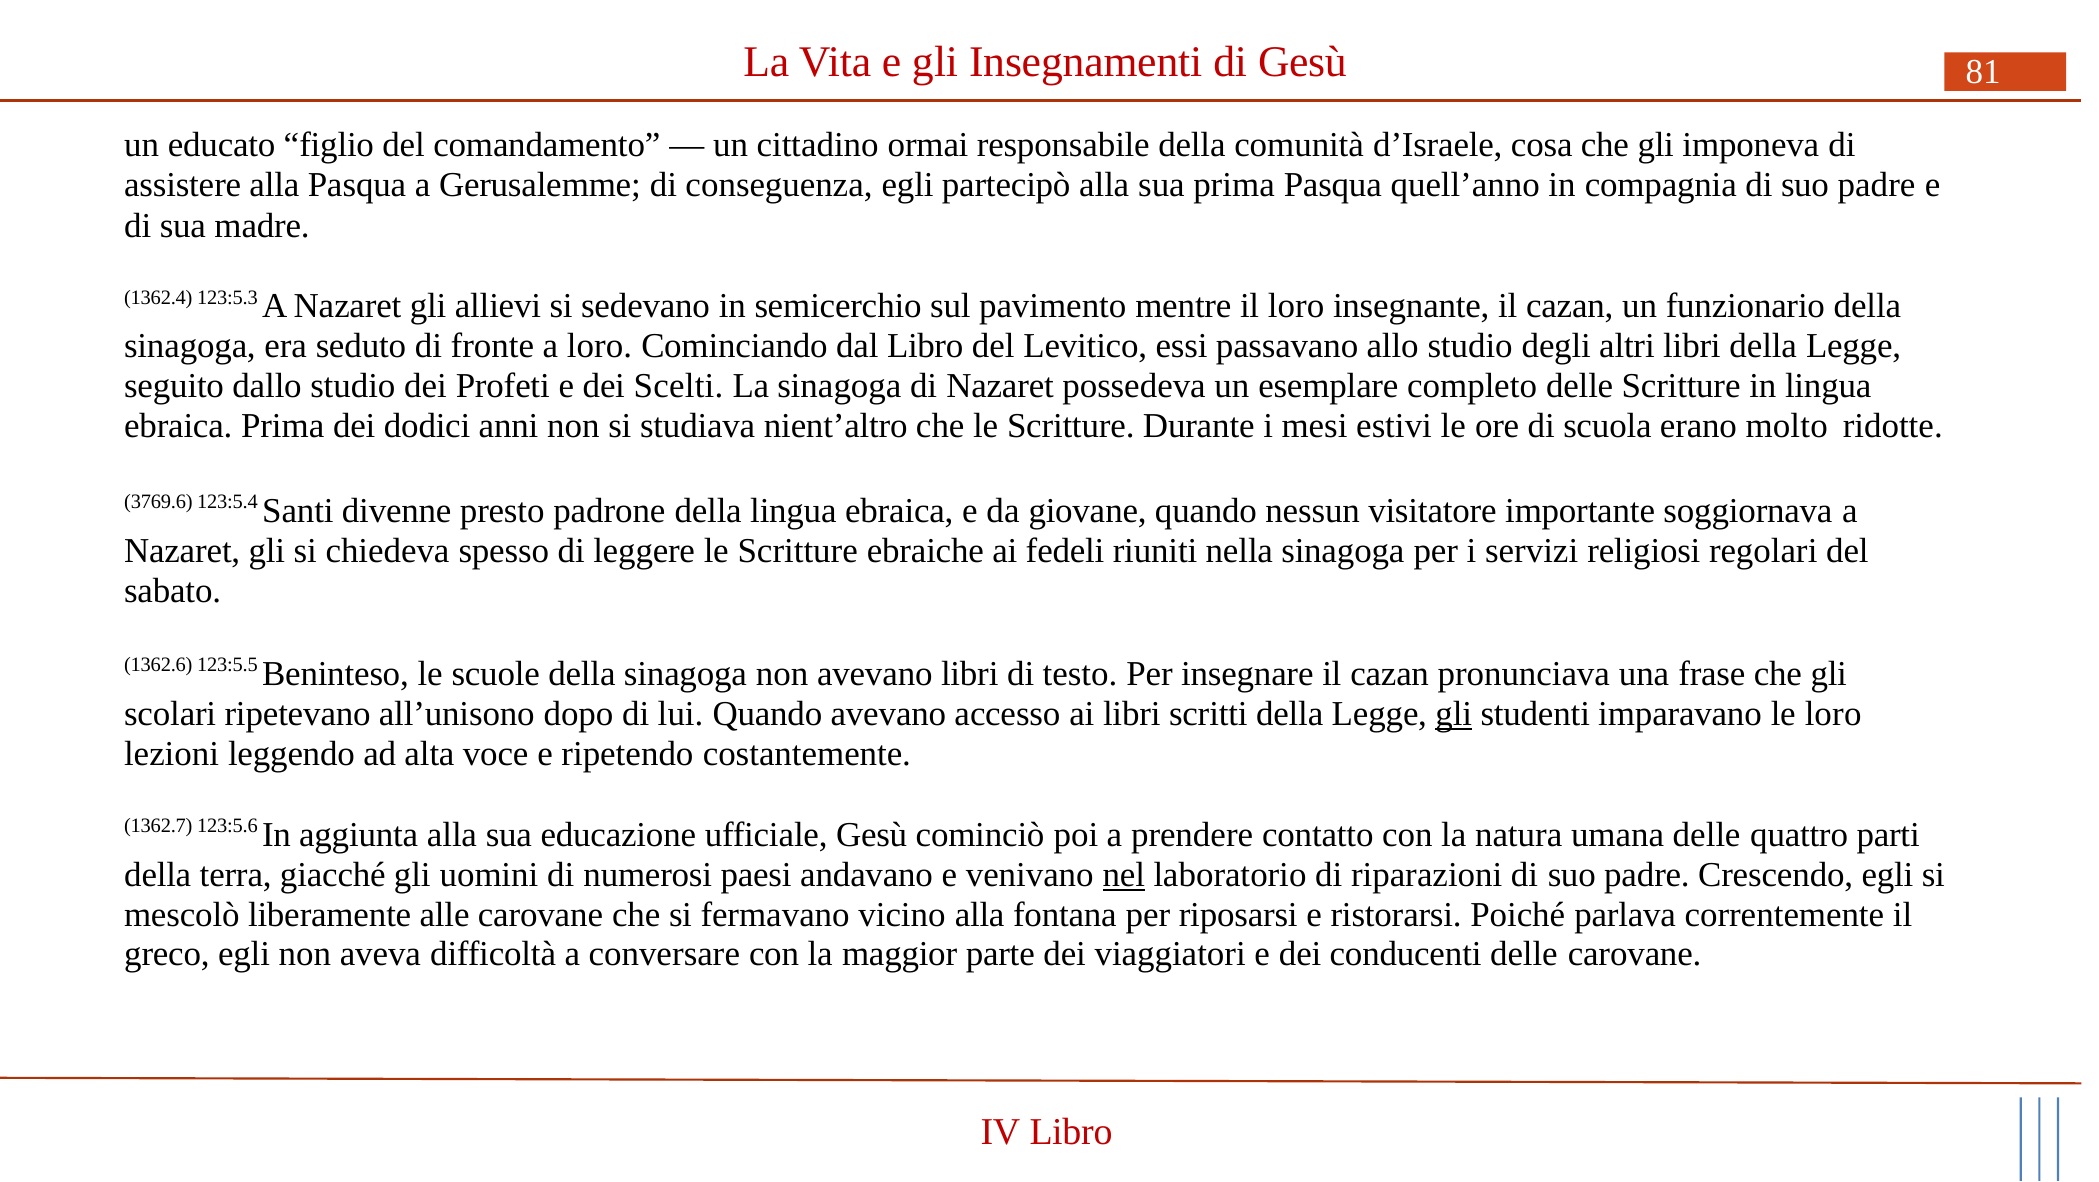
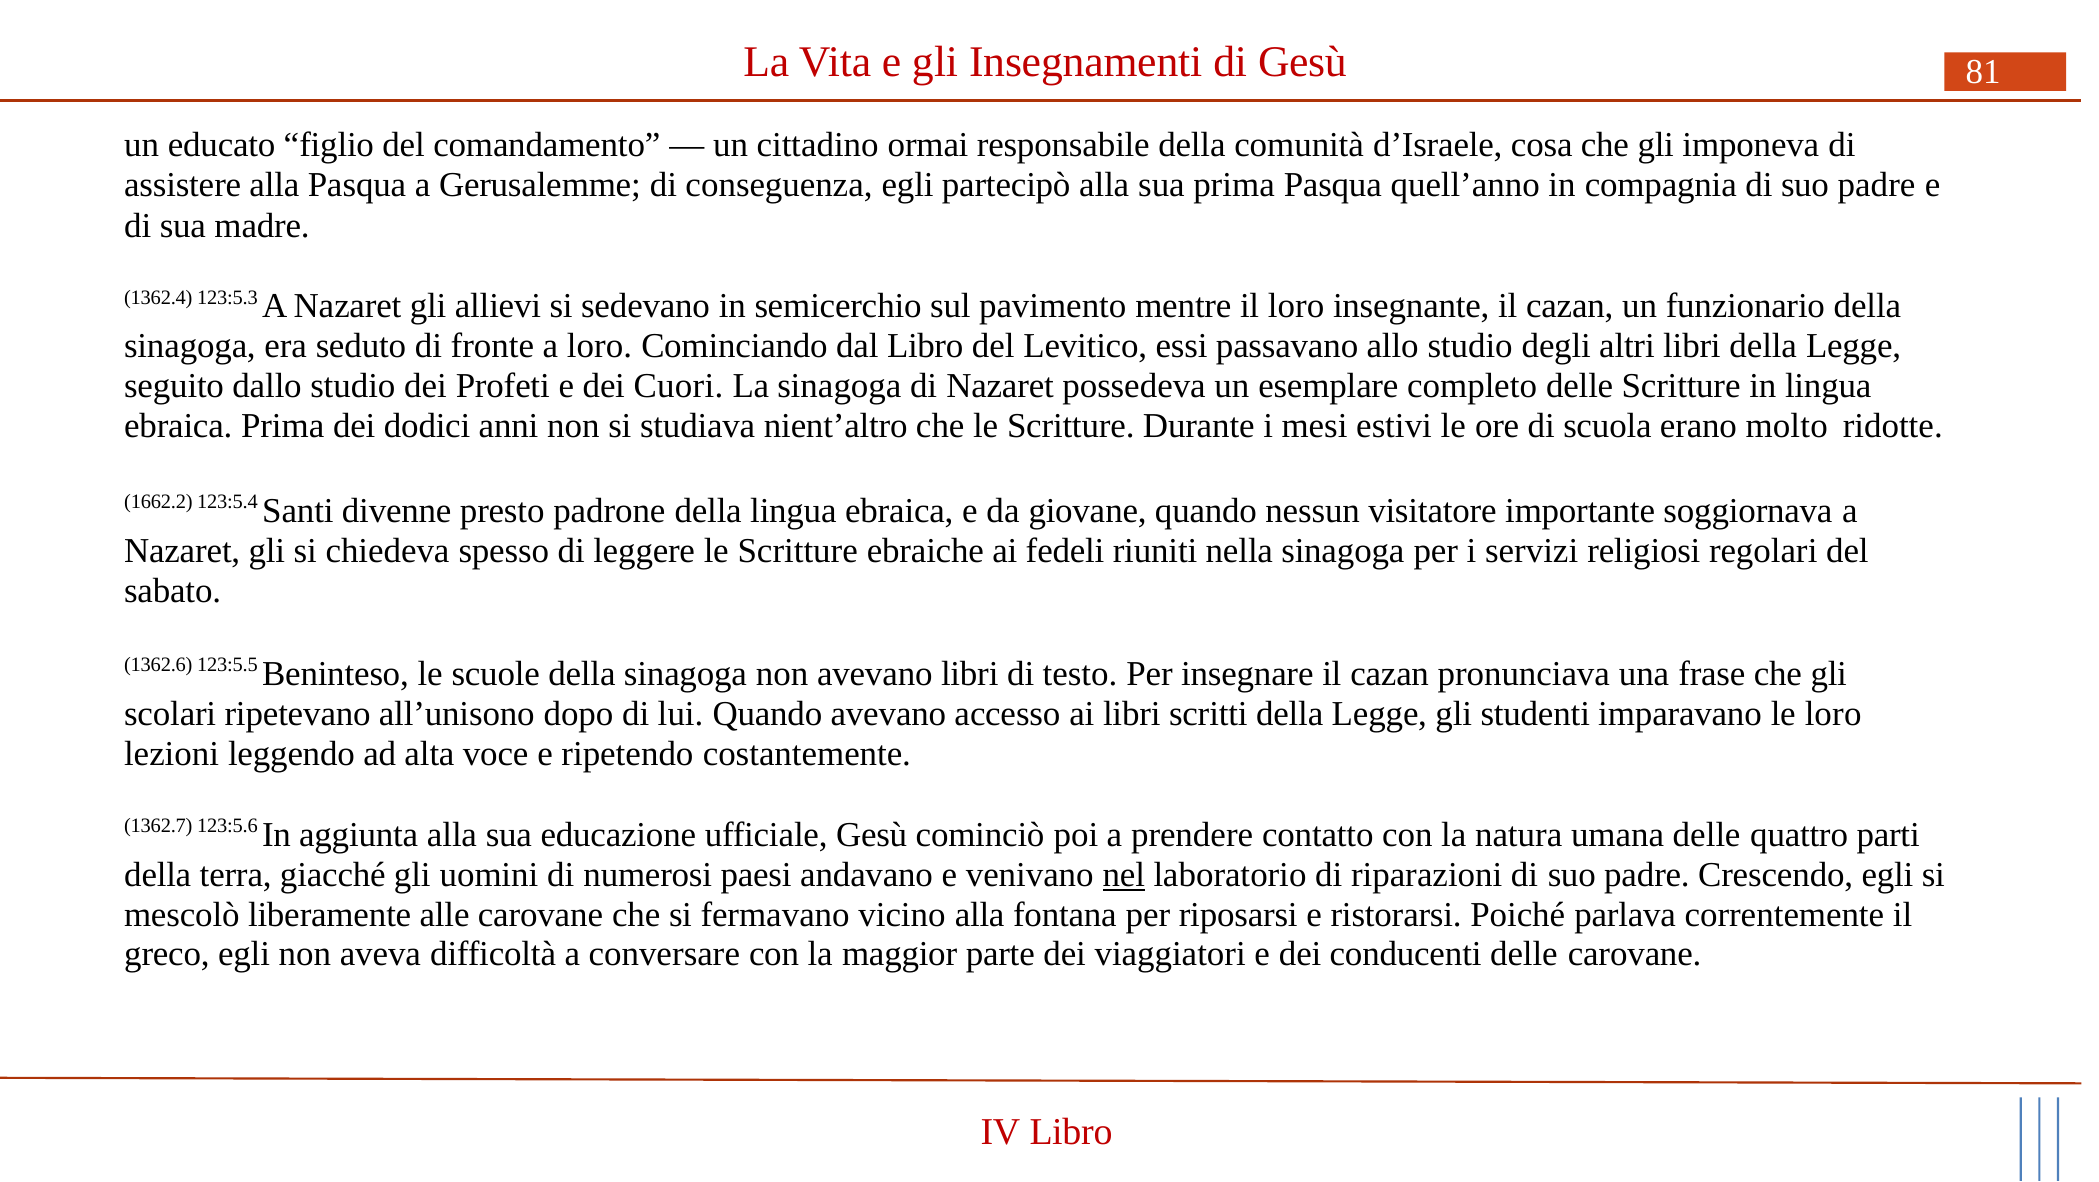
Scelti: Scelti -> Cuori (678, 386)
3769.6: 3769.6 -> 1662.2 (158, 502)
gli underline: present -> none (1454, 714)
